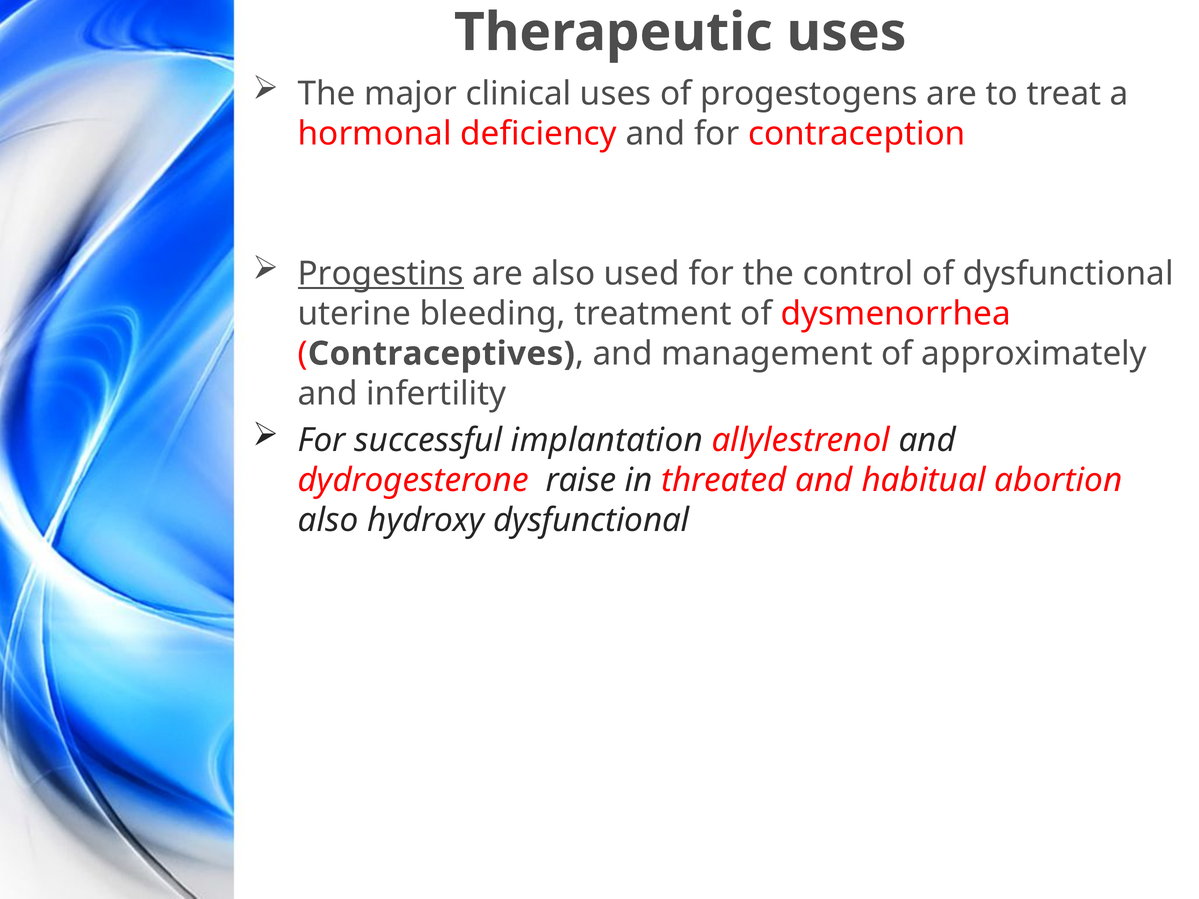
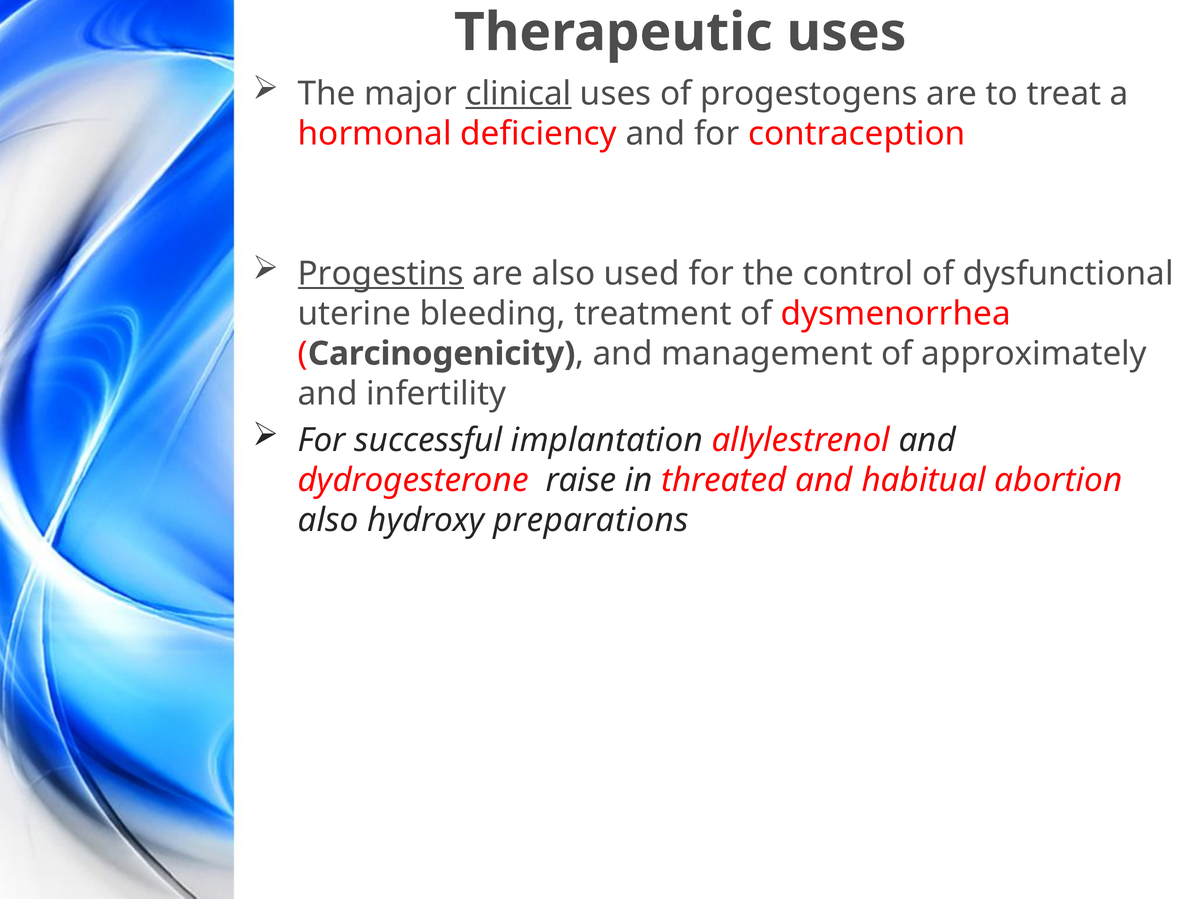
clinical underline: none -> present (518, 94)
Contraceptives: Contraceptives -> Carcinogenicity (442, 354)
hydroxy dysfunctional: dysfunctional -> preparations (591, 520)
